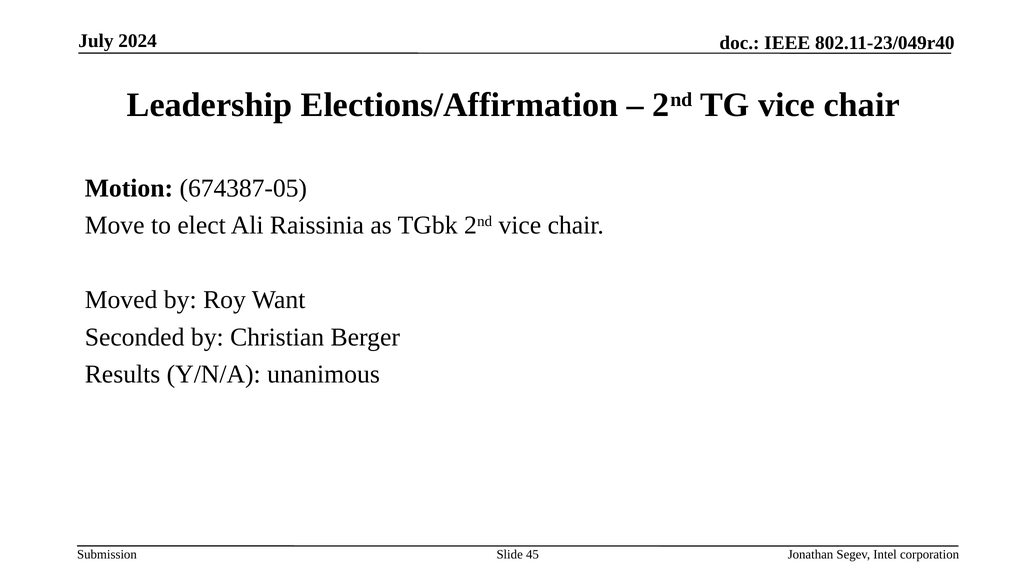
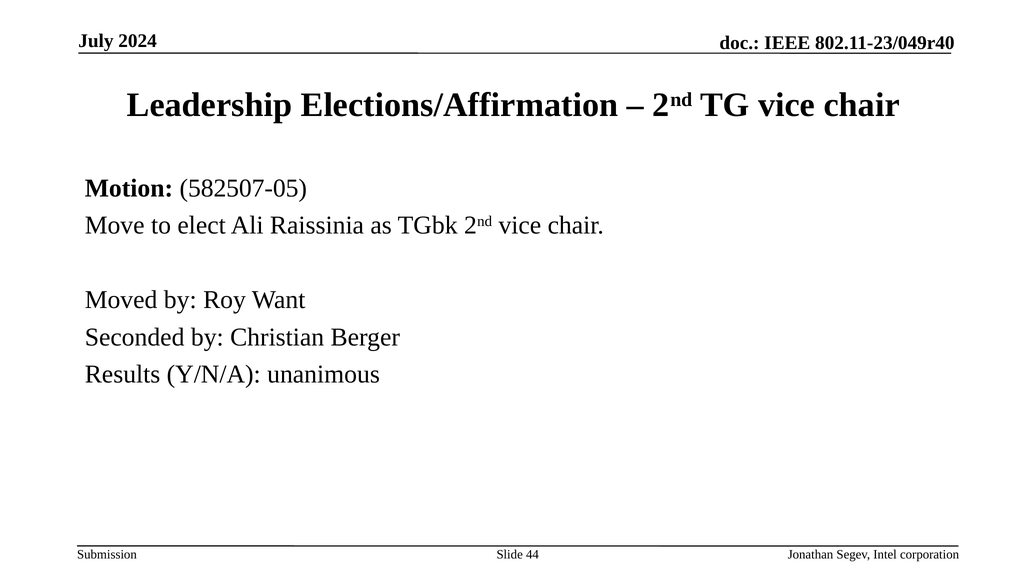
674387-05: 674387-05 -> 582507-05 (243, 188)
45: 45 -> 44 (532, 554)
